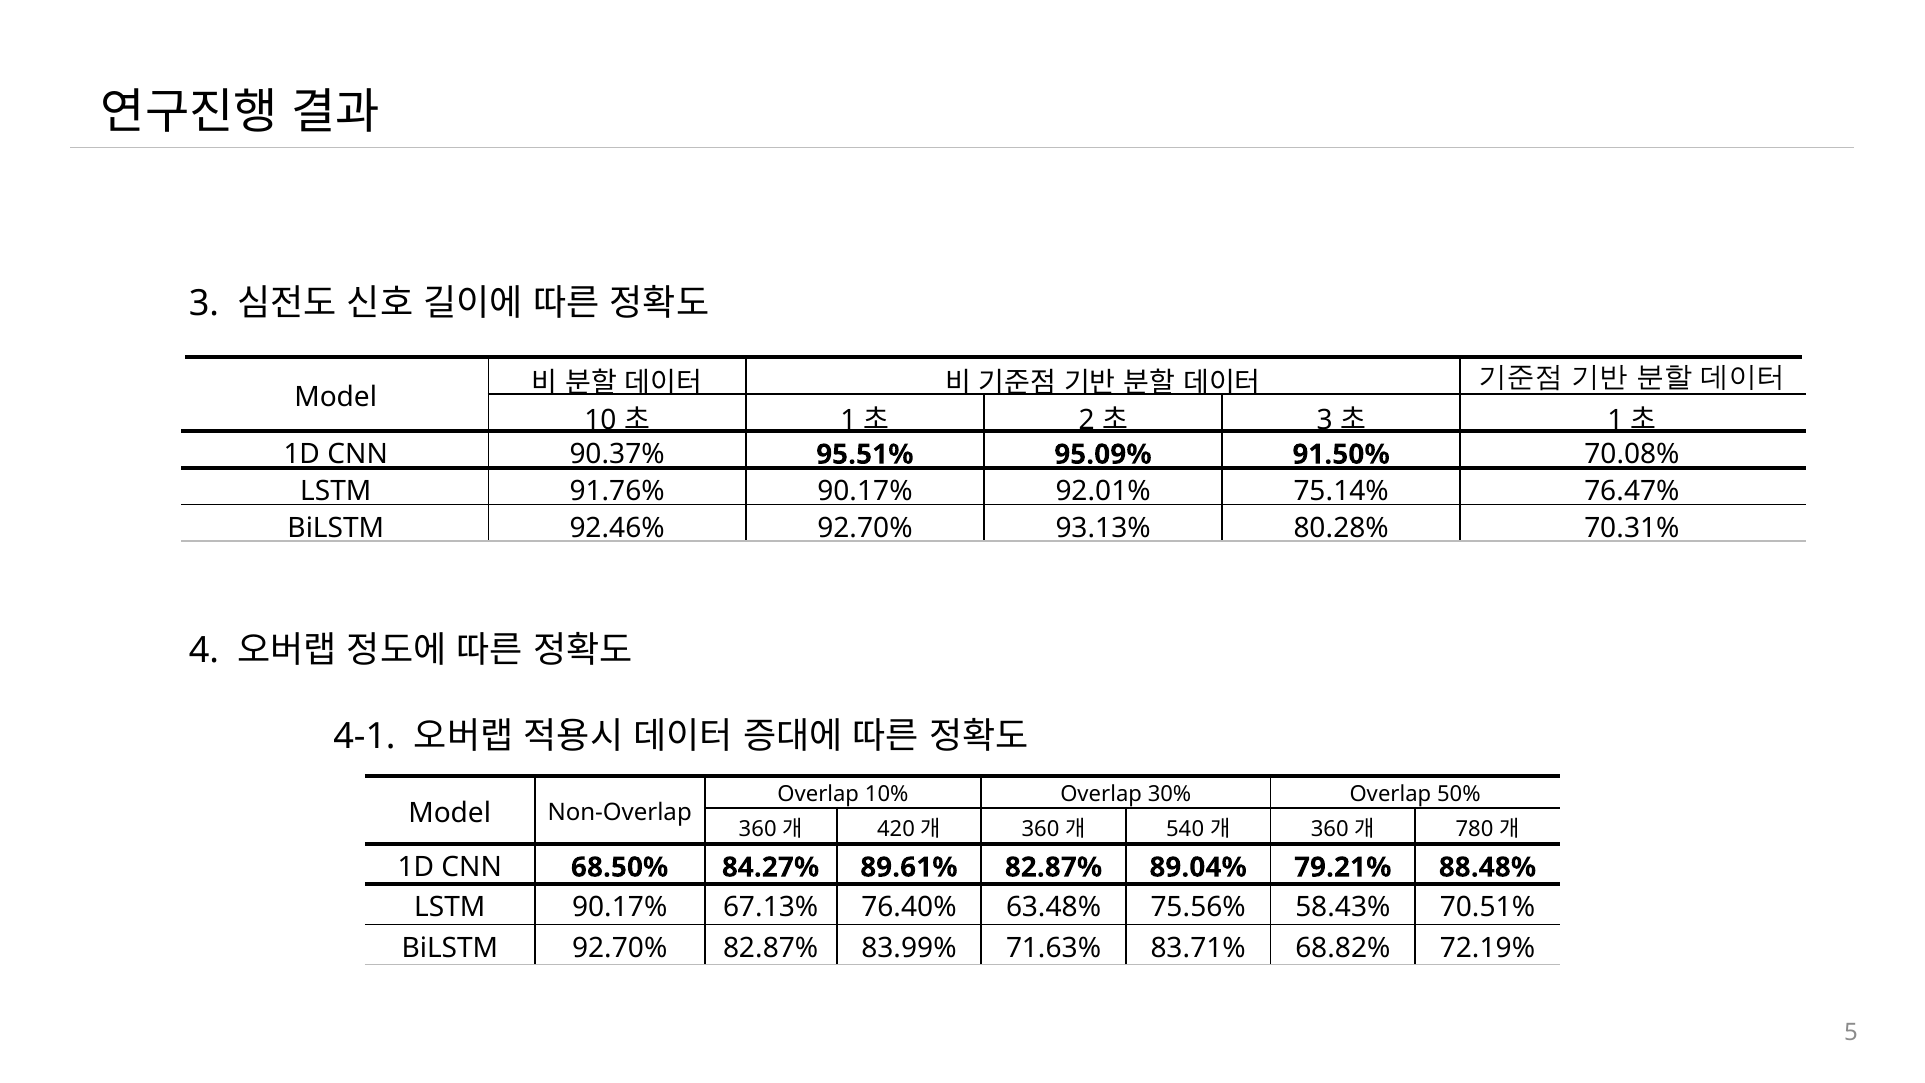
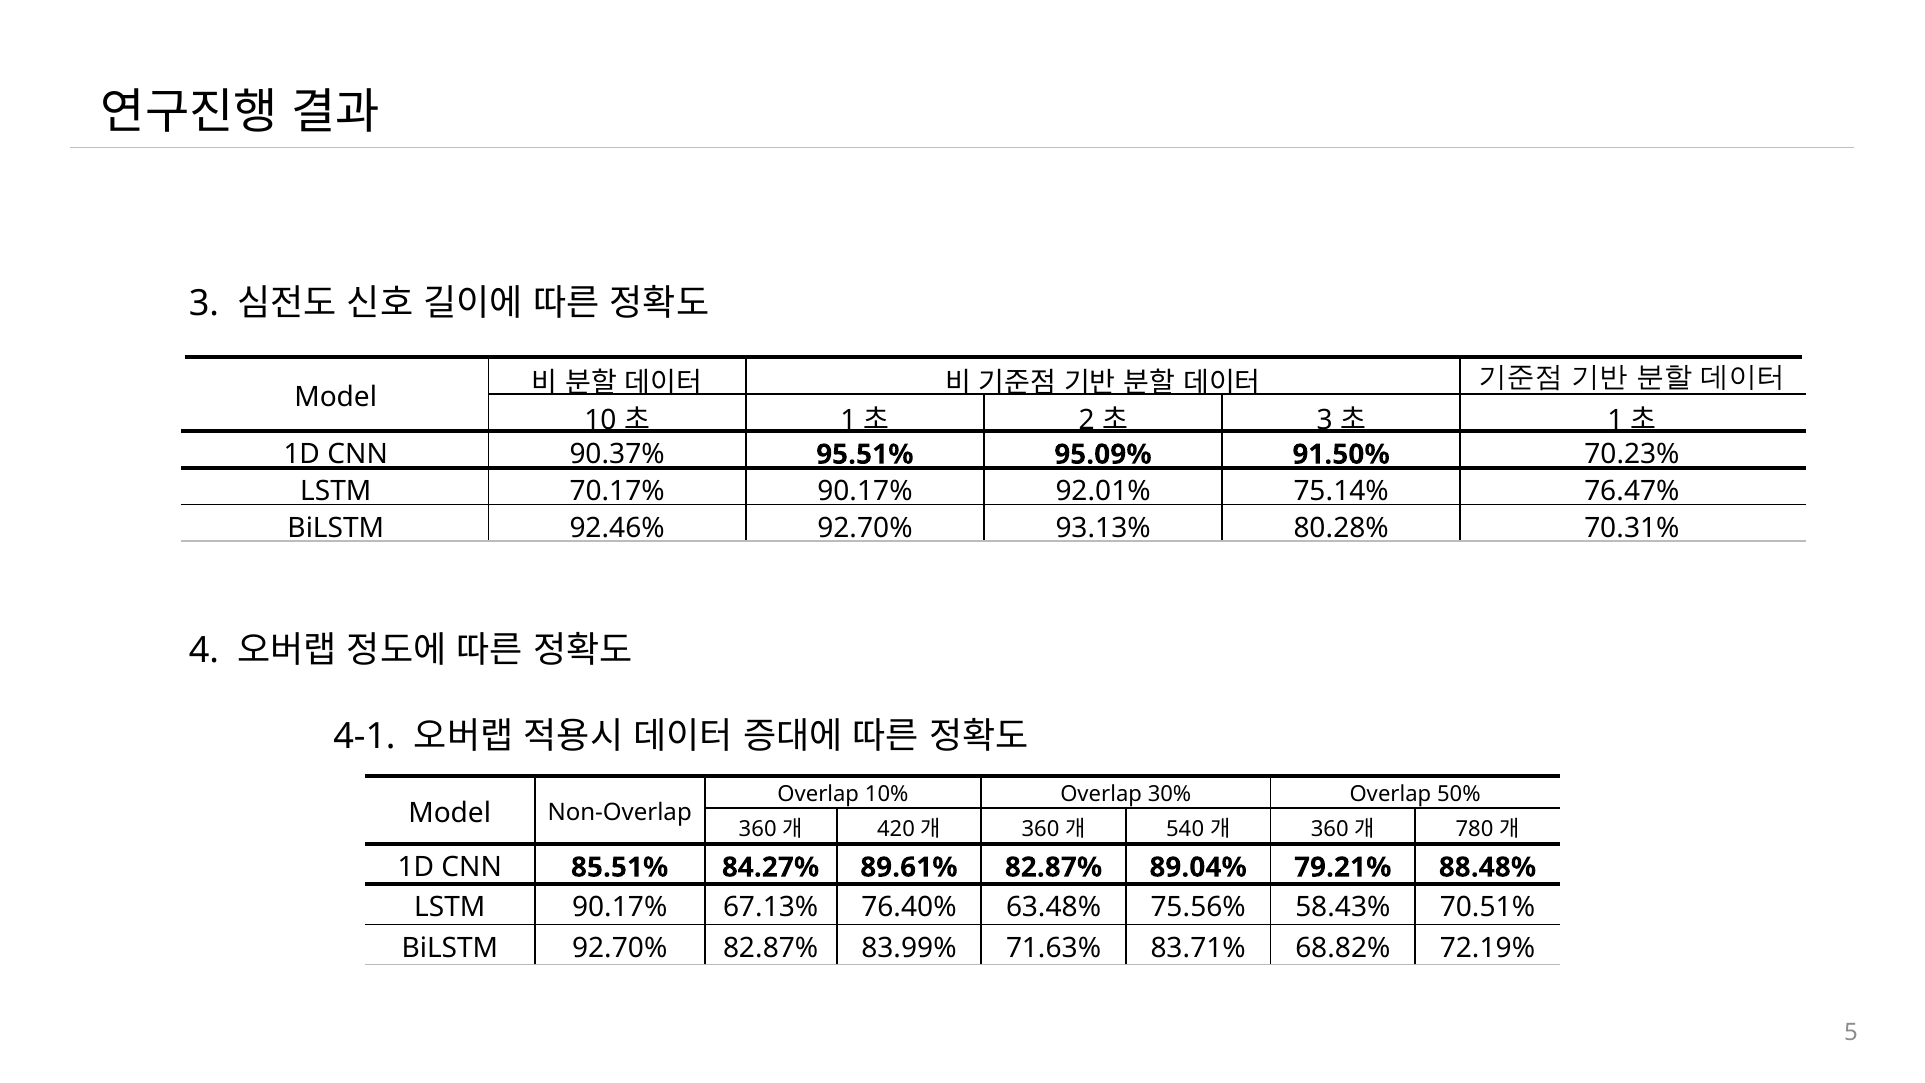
70.08%: 70.08% -> 70.23% (1632, 454)
91.76%: 91.76% -> 70.17% (617, 491)
68.50%: 68.50% -> 85.51% (620, 867)
